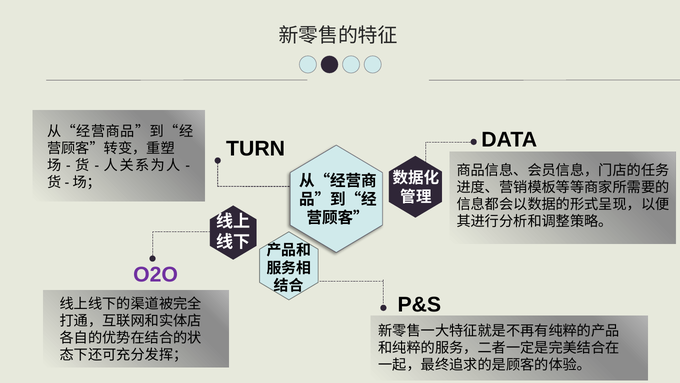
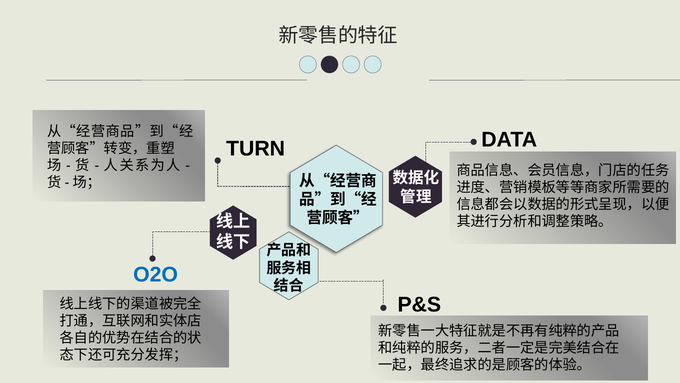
O2O colour: purple -> blue (156, 275)
